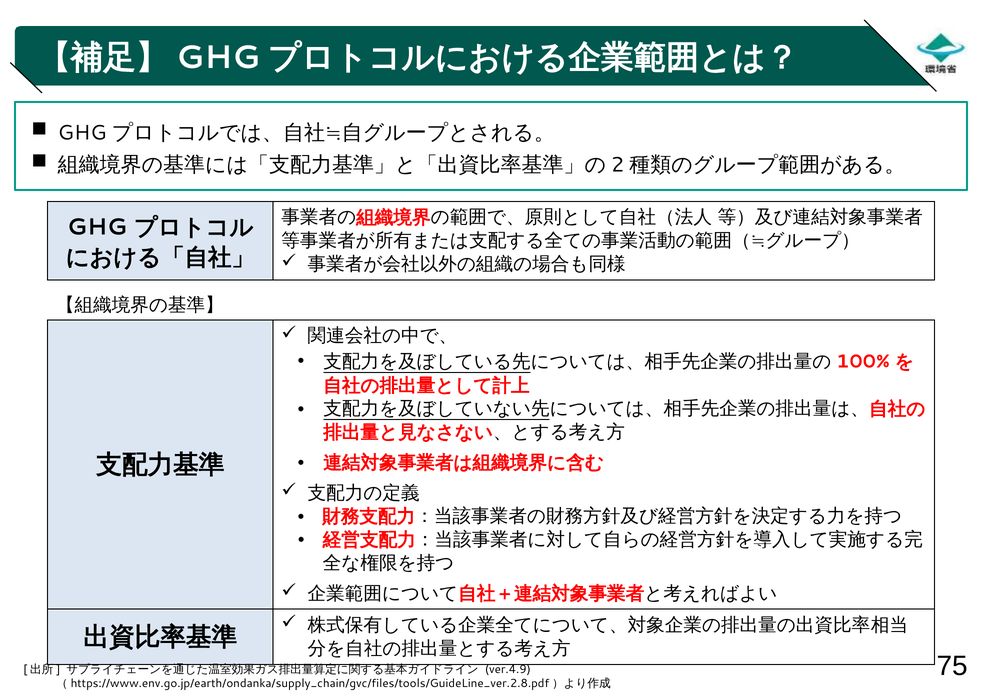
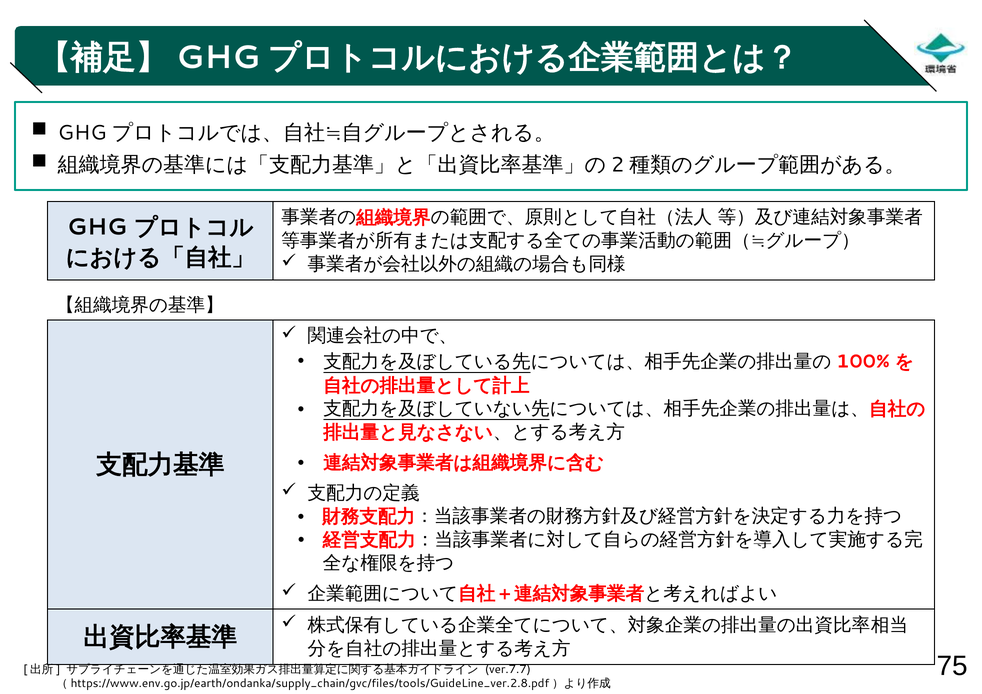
ver.4.9: ver.4.9 -> ver.7.7 (508, 670)
